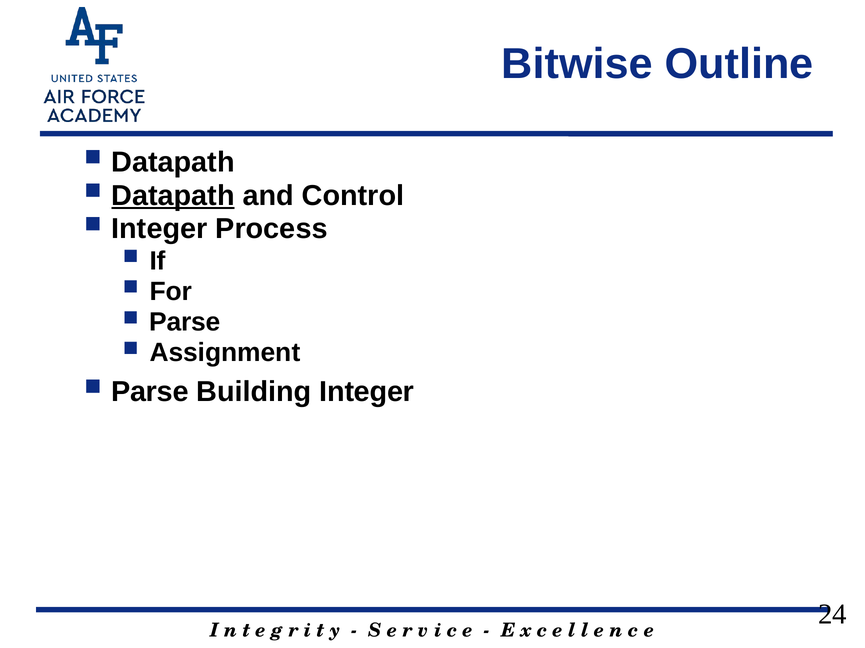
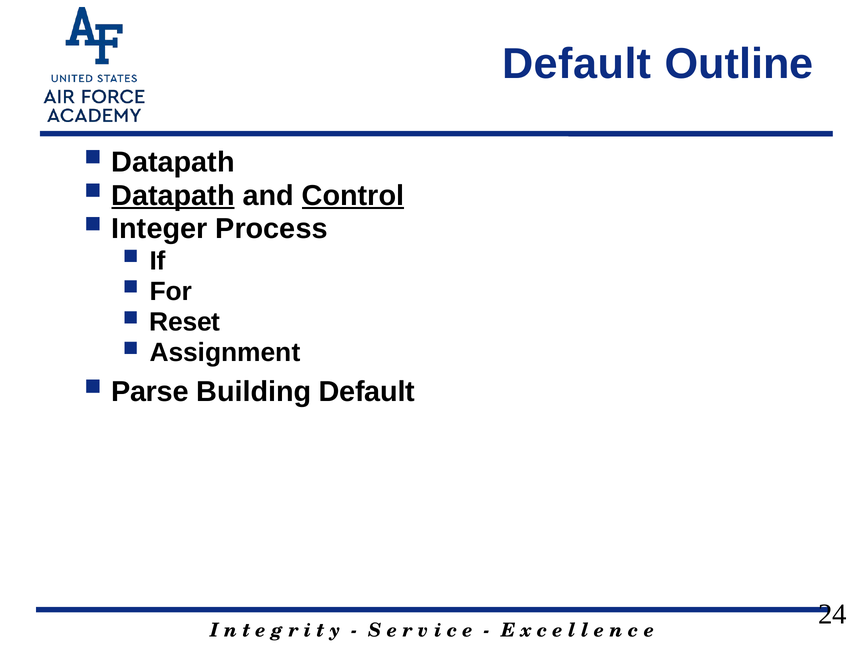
Bitwise: Bitwise -> Default (577, 64)
Control underline: none -> present (353, 196)
Parse: Parse -> Reset (185, 322)
Building Integer: Integer -> Default (367, 392)
